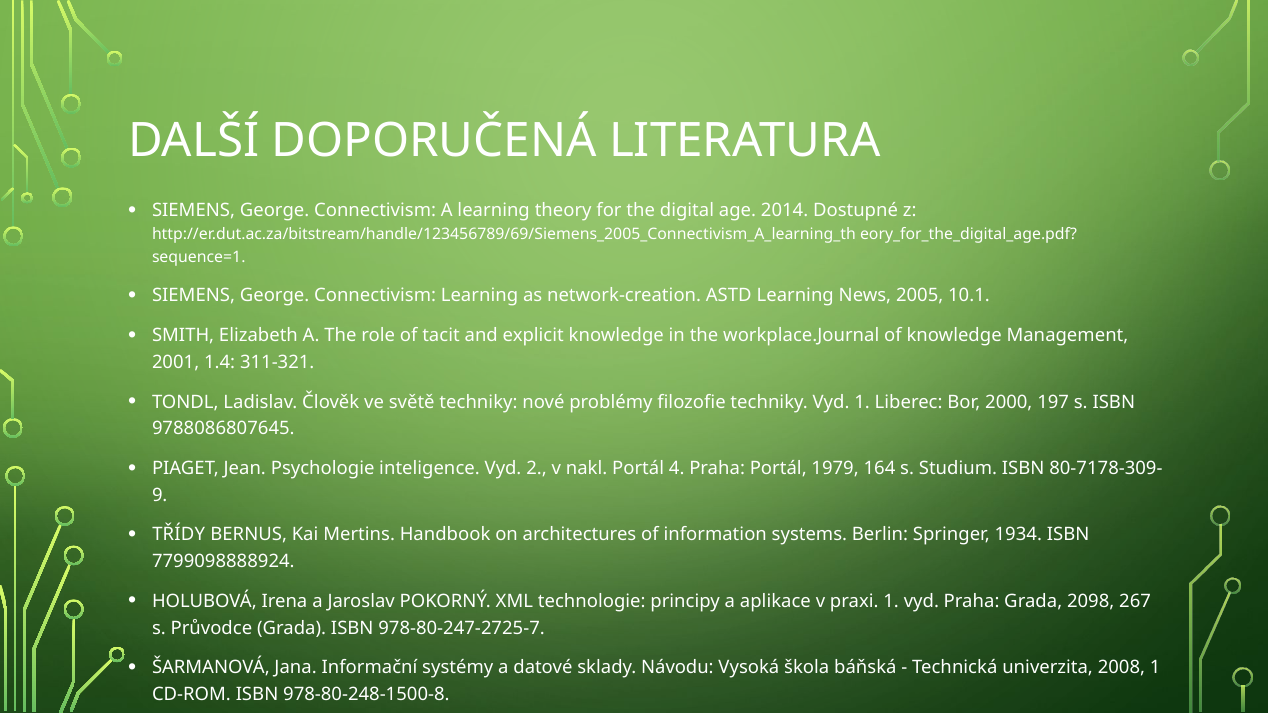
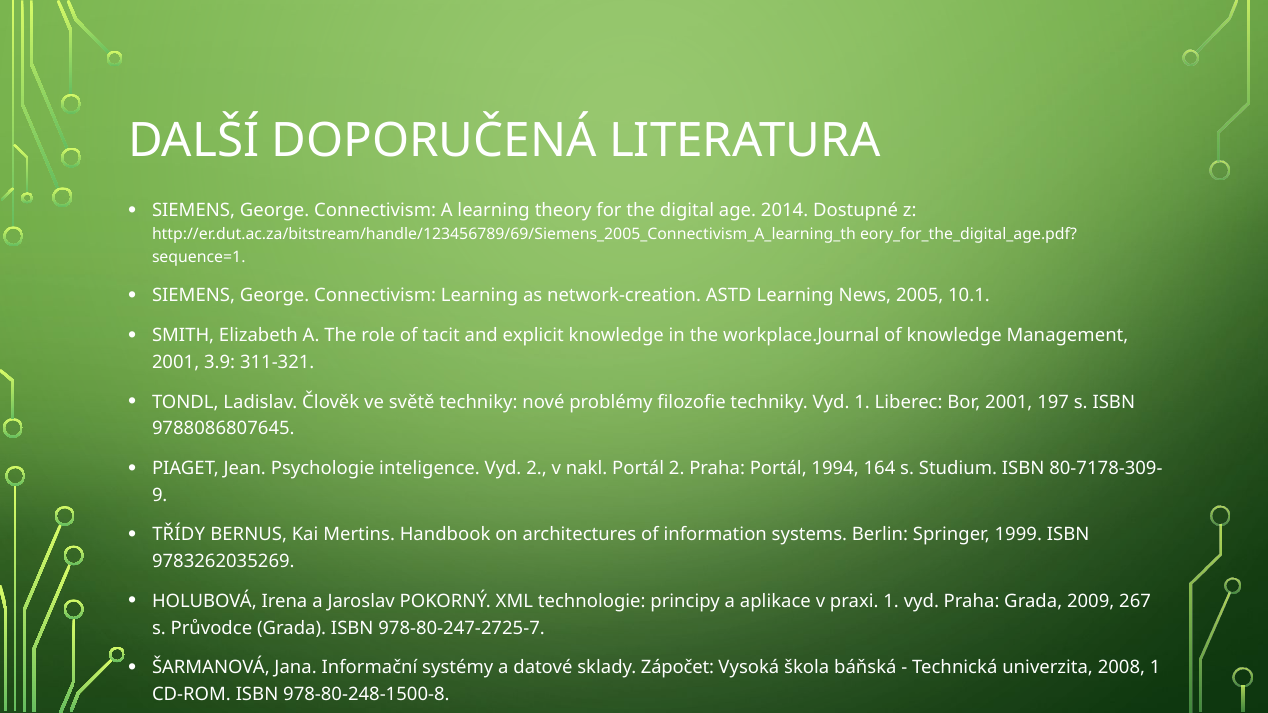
1.4: 1.4 -> 3.9 (220, 362)
Bor 2000: 2000 -> 2001 (1009, 402)
Portál 4: 4 -> 2 (677, 469)
1979: 1979 -> 1994 (835, 469)
1934: 1934 -> 1999 (1018, 535)
7799098888924: 7799098888924 -> 9783262035269 (223, 562)
2098: 2098 -> 2009 (1091, 602)
Návodu: Návodu -> Zápočet (677, 668)
